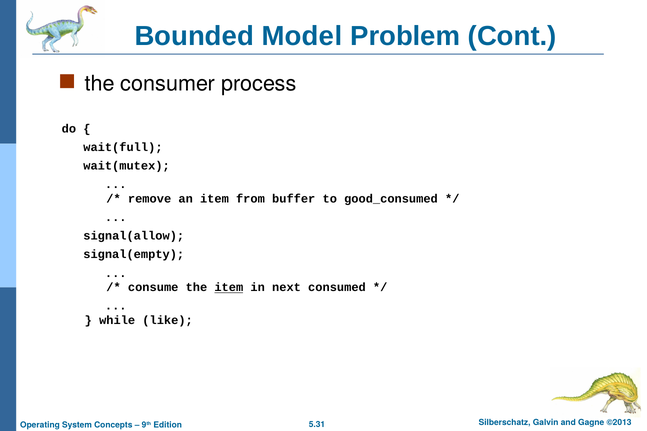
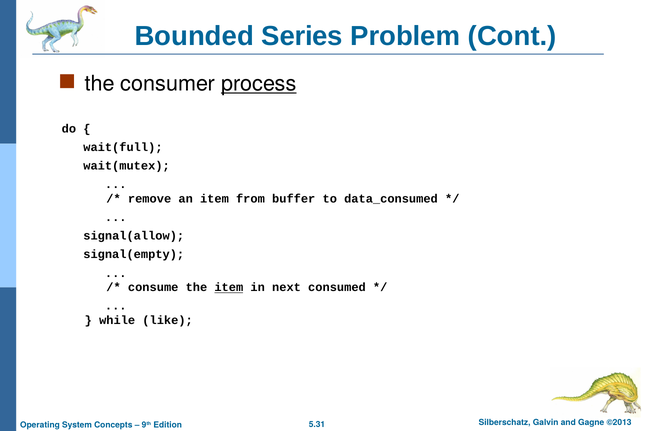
Model: Model -> Series (302, 36)
process underline: none -> present (259, 84)
good_consumed: good_consumed -> data_consumed (391, 199)
